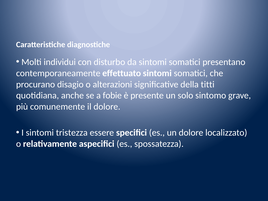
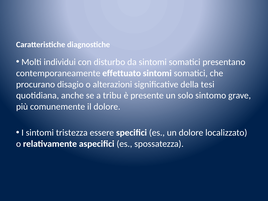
titti: titti -> tesi (208, 84)
fobie: fobie -> tribu (112, 95)
